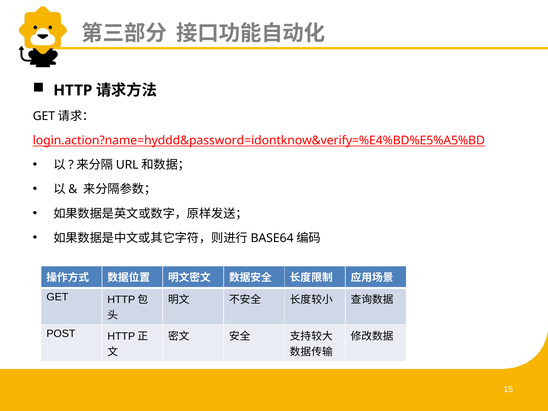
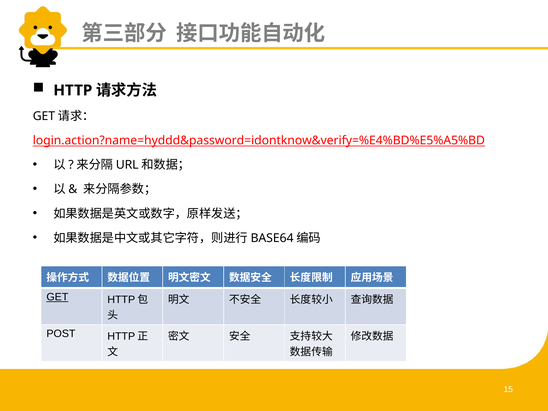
GET underline: none -> present (57, 297)
